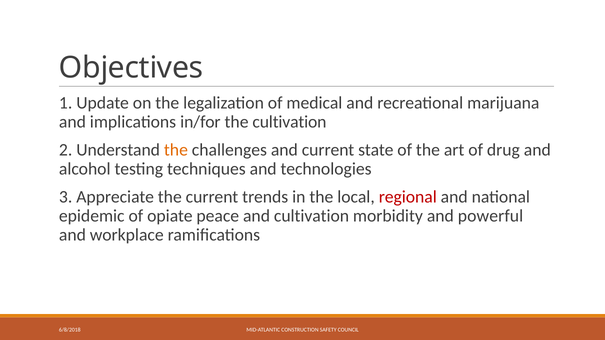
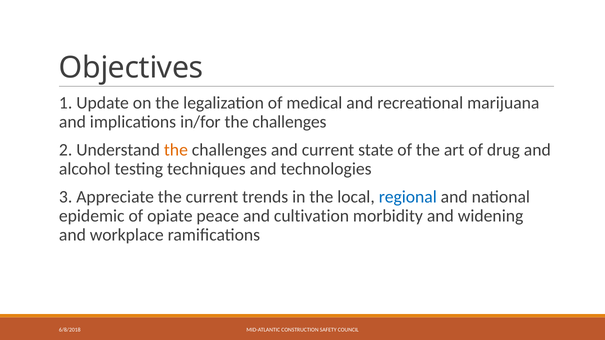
in/for the cultivation: cultivation -> challenges (289, 122)
regional colour: red -> blue (408, 197)
powerful: powerful -> widening (491, 216)
